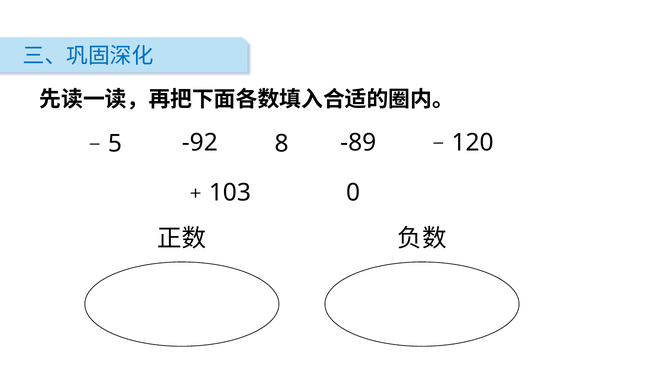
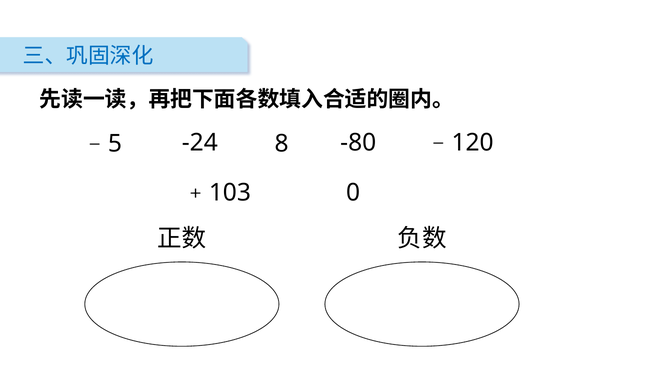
-92: -92 -> -24 (200, 143)
-89: -89 -> -80 (358, 143)
